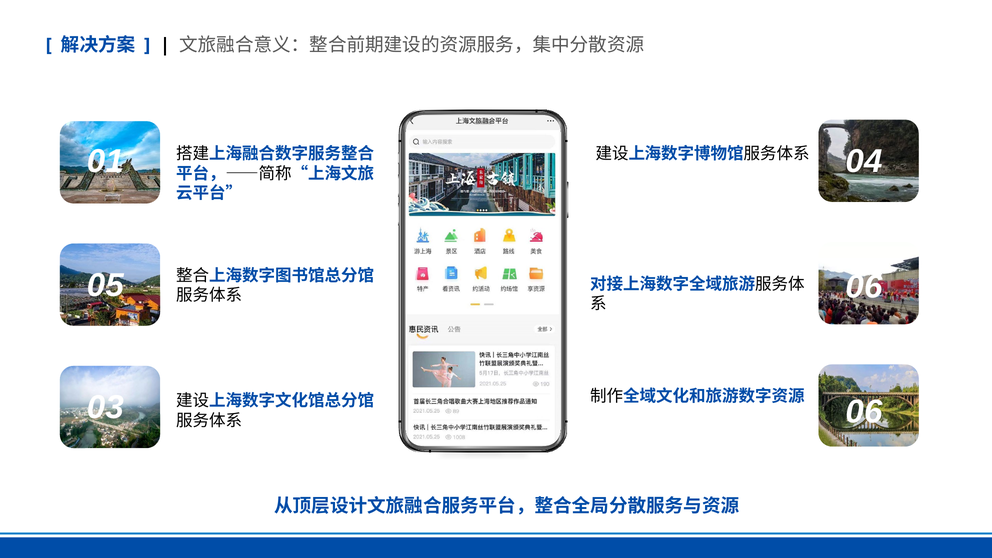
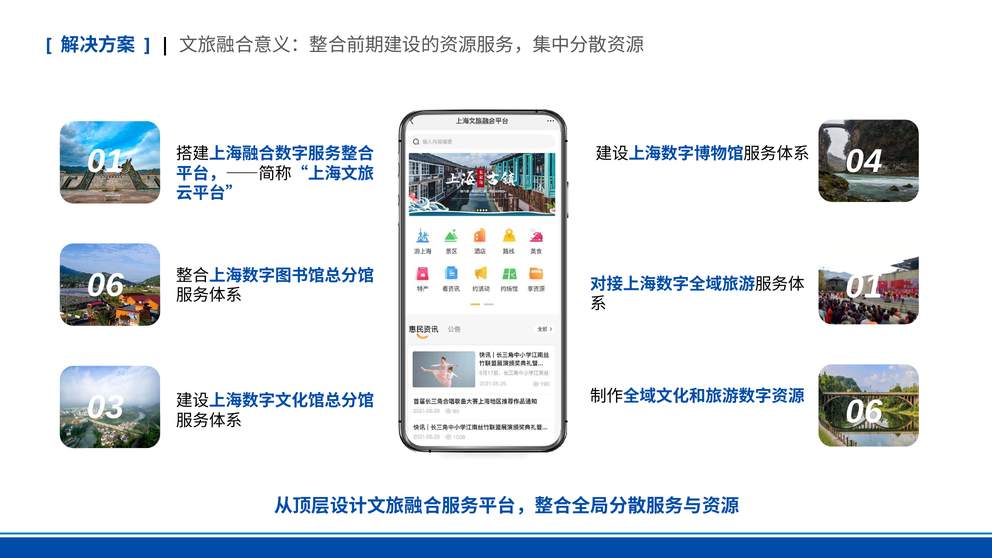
5: 5 -> 6 (115, 285)
6: 6 -> 1 (873, 287)
